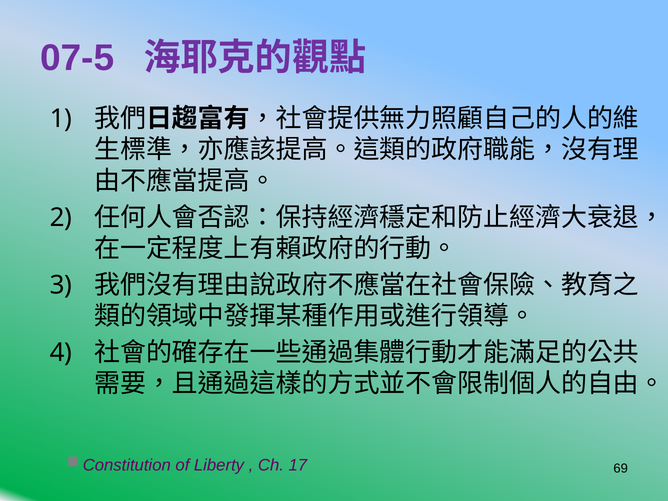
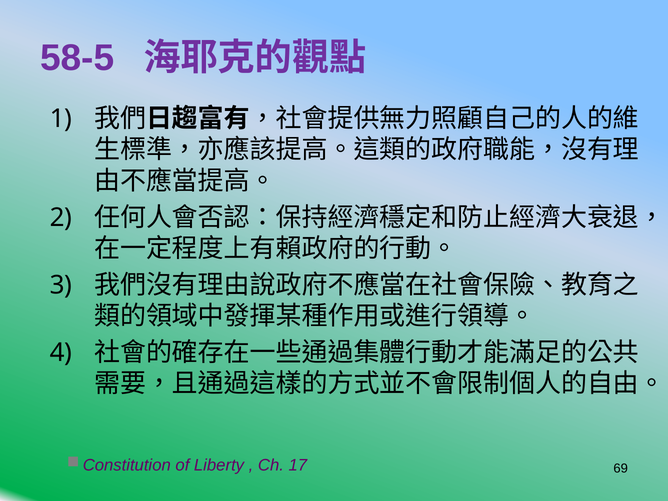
07-5: 07-5 -> 58-5 (77, 58)
